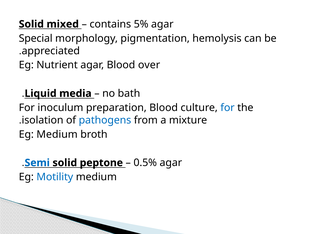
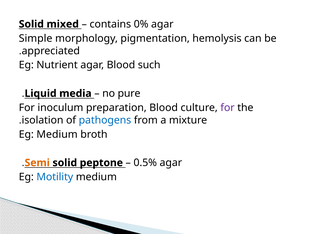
5%: 5% -> 0% (141, 24)
Special: Special -> Simple (36, 38)
over: over -> such (149, 65)
bath: bath -> pure (129, 94)
for colour: blue -> purple (228, 108)
Semi colour: blue -> orange (37, 163)
